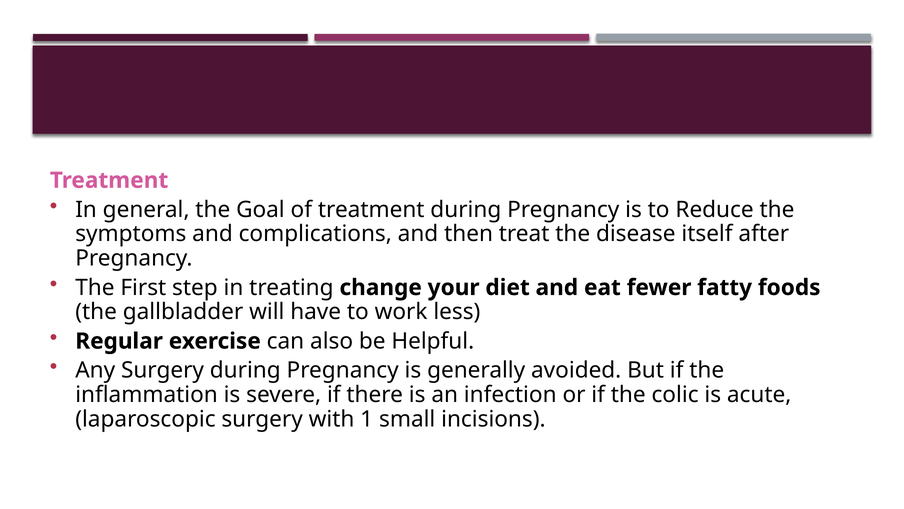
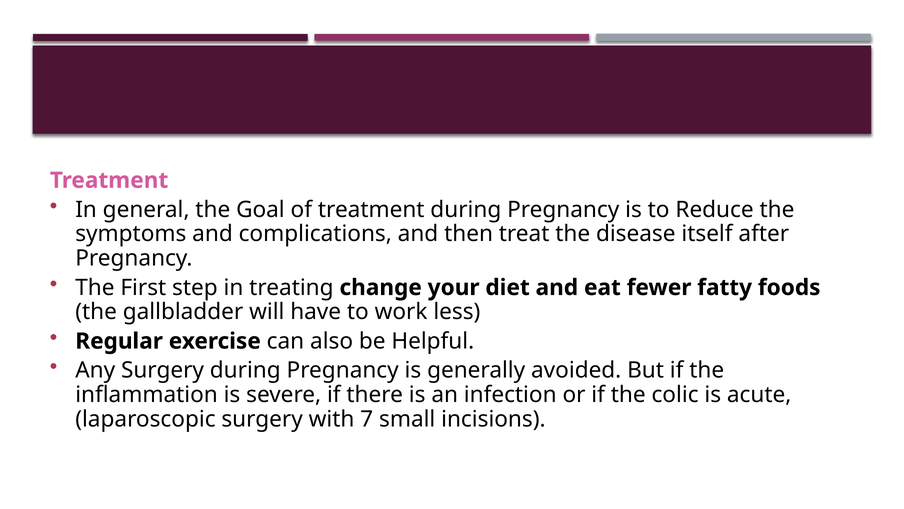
1: 1 -> 7 (367, 419)
